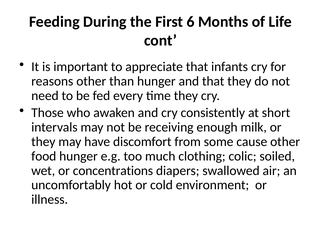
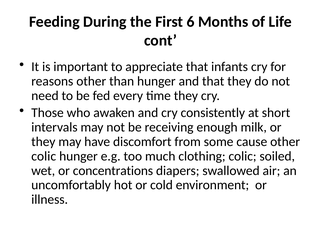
food: food -> colic (44, 156)
